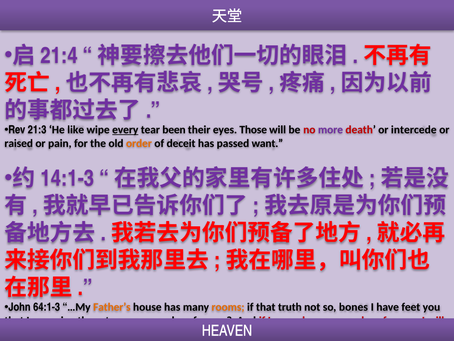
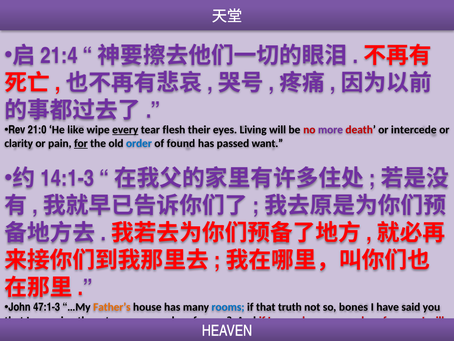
21:3: 21:3 -> 21:0 (37, 130)
been: been -> flesh (174, 130)
Those: Those -> Living (253, 130)
raised: raised -> clarity (19, 143)
for underline: none -> present (81, 143)
order colour: orange -> blue (139, 143)
deceit: deceit -> found (181, 143)
64:1-3: 64:1-3 -> 47:1-3 (47, 307)
rooms colour: orange -> blue (228, 307)
feet: feet -> said (411, 307)
